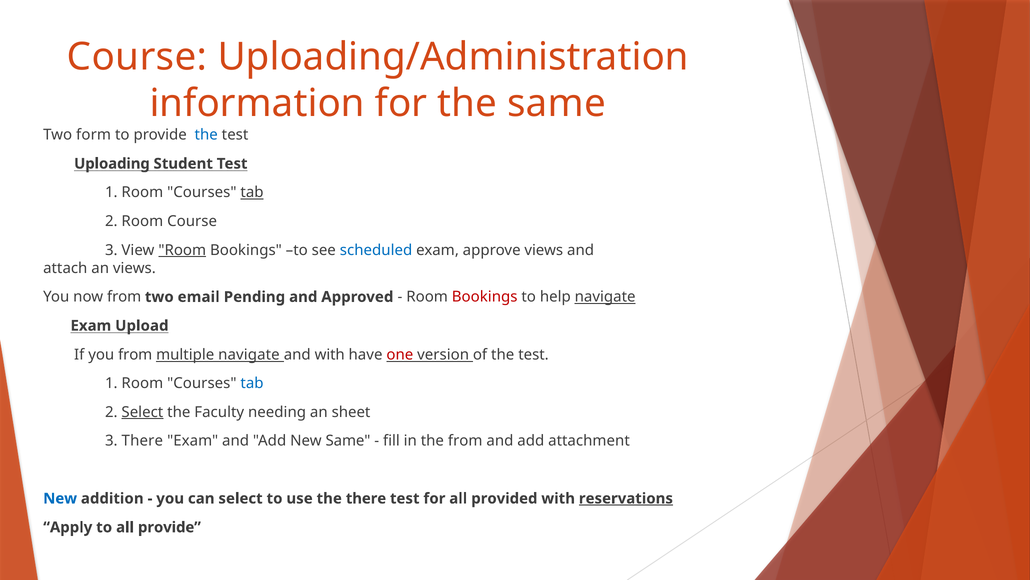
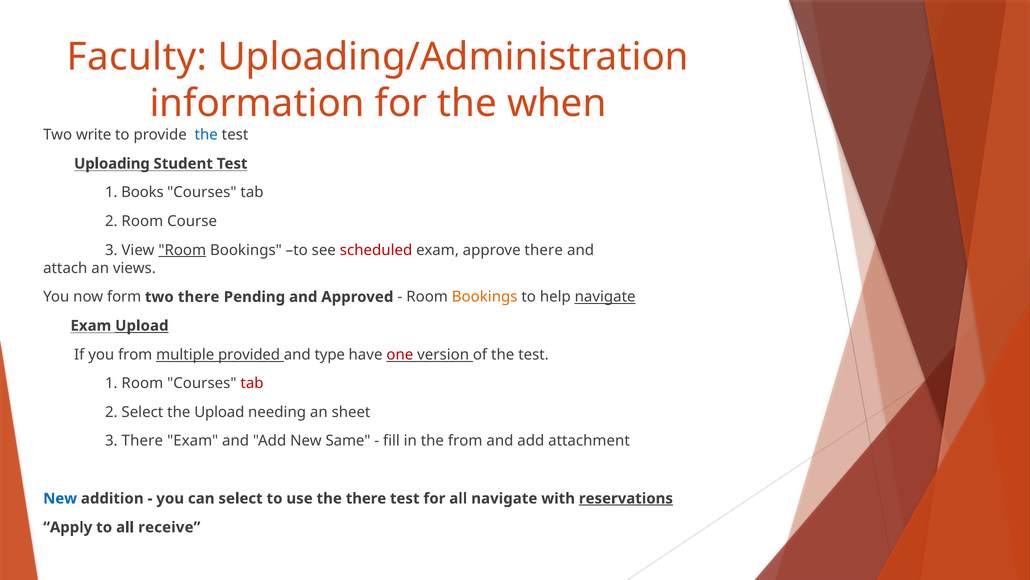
Course: Course -> Faculty (137, 57)
the same: same -> when (557, 103)
form: form -> write (94, 135)
Room: Room -> Books (142, 192)
tab underline: present -> none (252, 192)
scheduled colour: blue -> red (376, 250)
approve views: views -> there (544, 250)
now from: from -> form (124, 297)
two email: email -> there (199, 297)
Bookings colour: red -> orange (485, 297)
Upload underline: none -> present (142, 325)
multiple navigate: navigate -> provided (249, 354)
and with: with -> type (330, 354)
tab colour: blue -> red (252, 383)
Select underline: present -> none (142, 412)
the Faculty: Faculty -> Upload (219, 412)
all provided: provided -> navigate (504, 498)
all provide: provide -> receive (169, 527)
